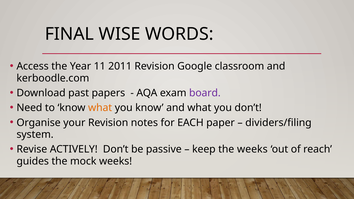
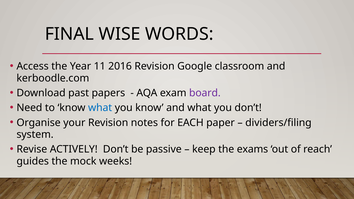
2011: 2011 -> 2016 (120, 66)
what colour: orange -> blue (100, 108)
the weeks: weeks -> exams (252, 149)
